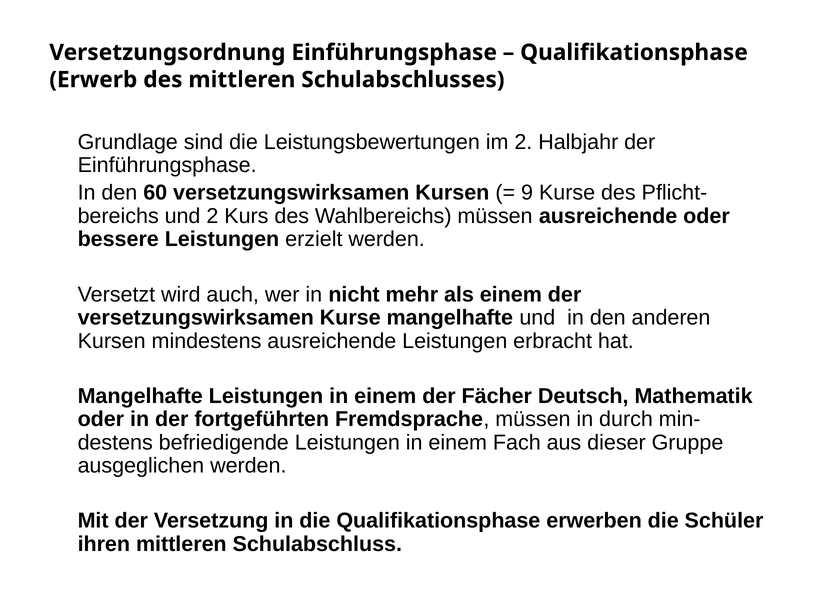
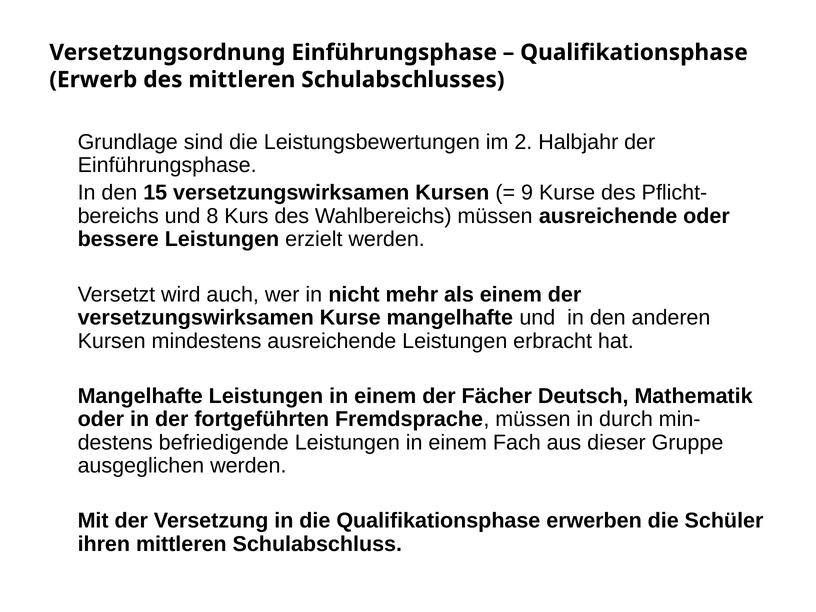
60: 60 -> 15 (155, 193)
und 2: 2 -> 8 (212, 216)
